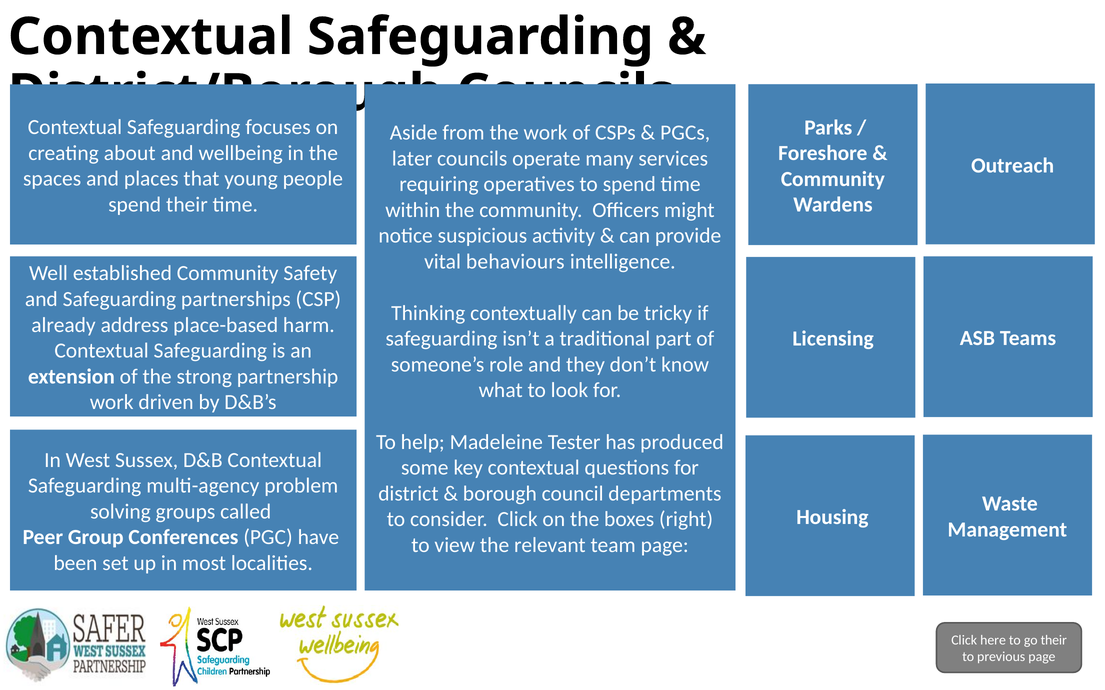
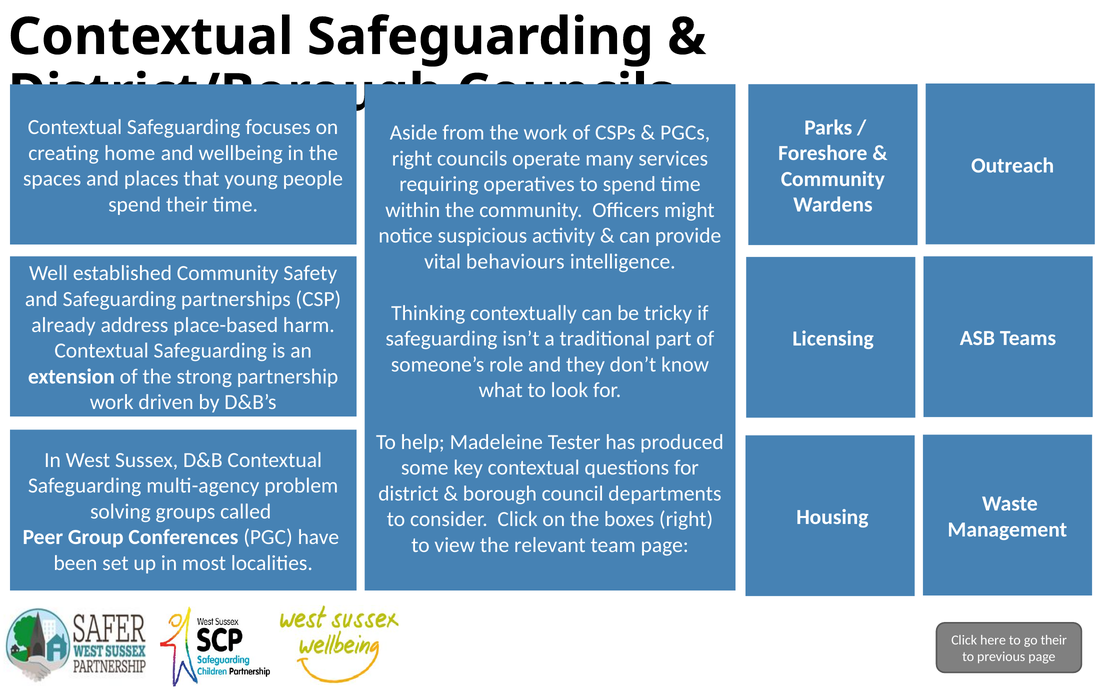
about: about -> home (130, 153)
later: later -> right (412, 159)
